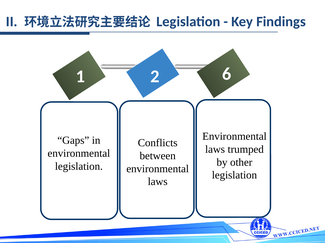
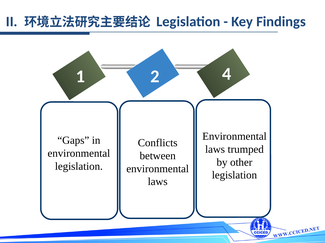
6: 6 -> 4 (227, 74)
